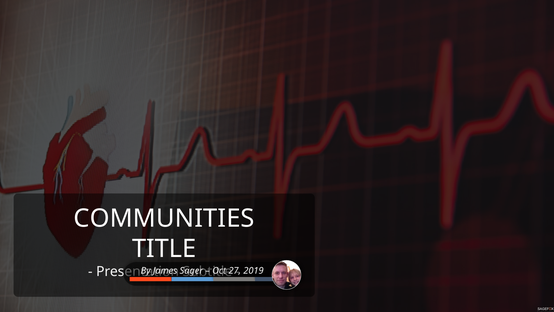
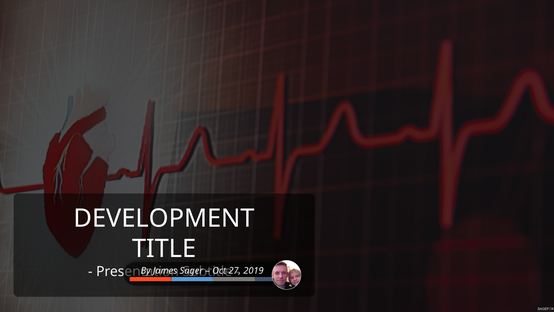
COMMUNITIES: COMMUNITIES -> DEVELOPMENT (164, 218)
